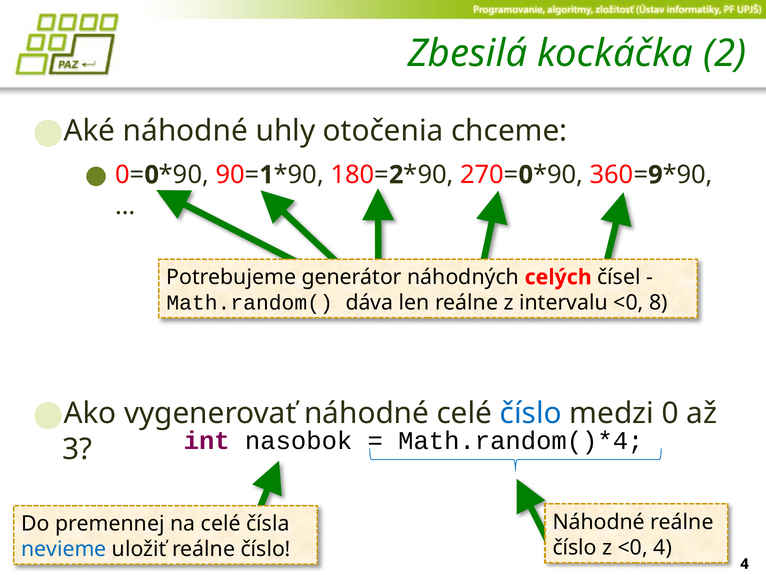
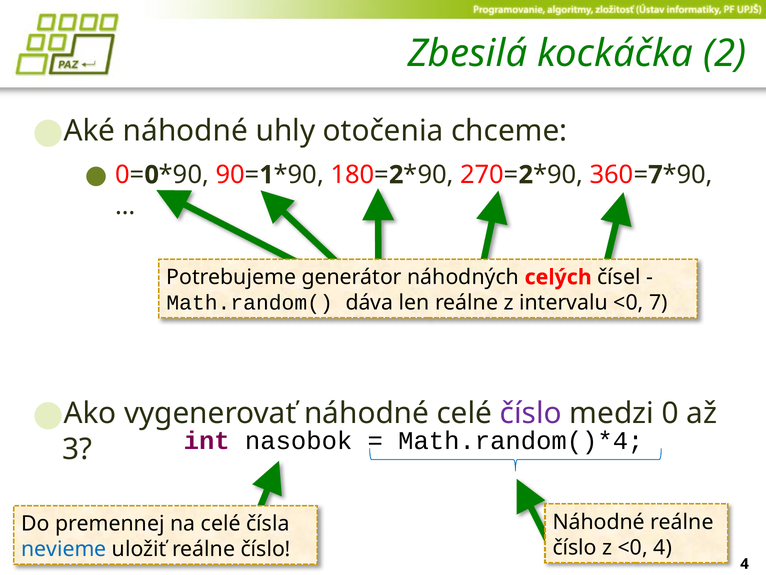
0: 0 -> 2 (526, 175)
9: 9 -> 7 (655, 175)
<0 8: 8 -> 7 (658, 303)
číslo colour: blue -> purple (531, 413)
